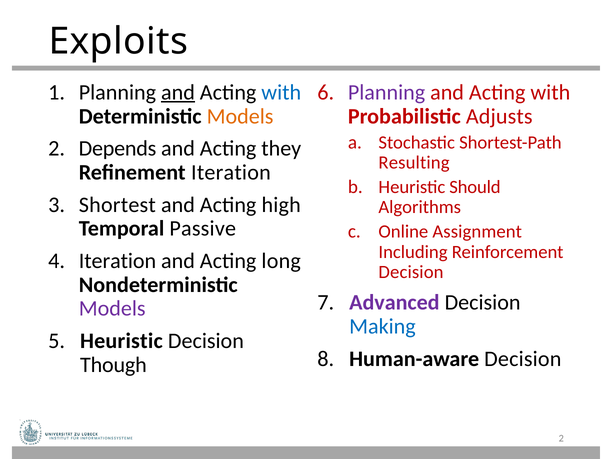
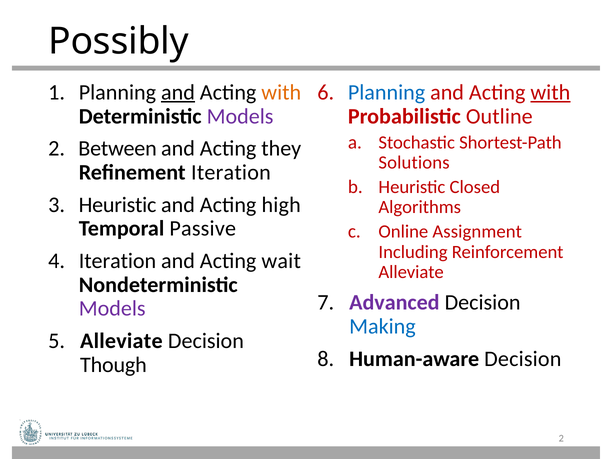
Exploits: Exploits -> Possibly (119, 41)
with colour: blue -> orange (281, 92)
Planning colour: purple -> blue (387, 92)
with underline: none -> present (550, 92)
Models colour: orange -> purple (240, 116)
Adjusts: Adjusts -> Outline (499, 116)
Depends: Depends -> Between (118, 149)
Resulting: Resulting -> Solutions (414, 163)
Should: Should -> Closed (475, 187)
Shortest: Shortest -> Heuristic (118, 205)
long: long -> wait (281, 261)
Decision: Decision -> Alleviate (411, 272)
Heuristic: Heuristic -> Alleviate (121, 341)
